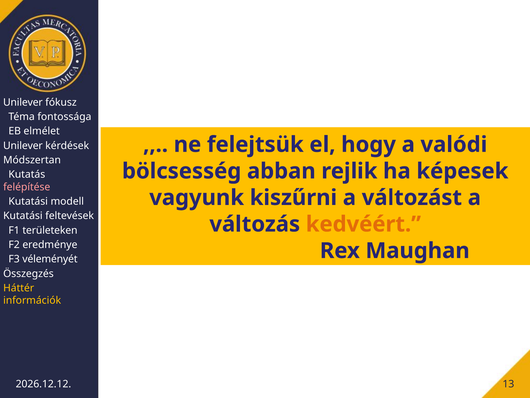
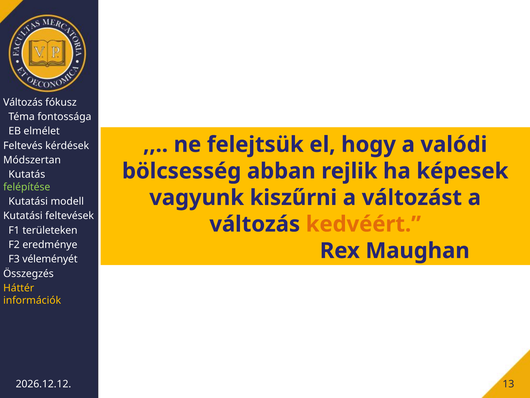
Unilever: Unilever -> Változás (23, 102)
Unilever: Unilever -> Feltevés (23, 145)
felépítése colour: pink -> light green (27, 187)
